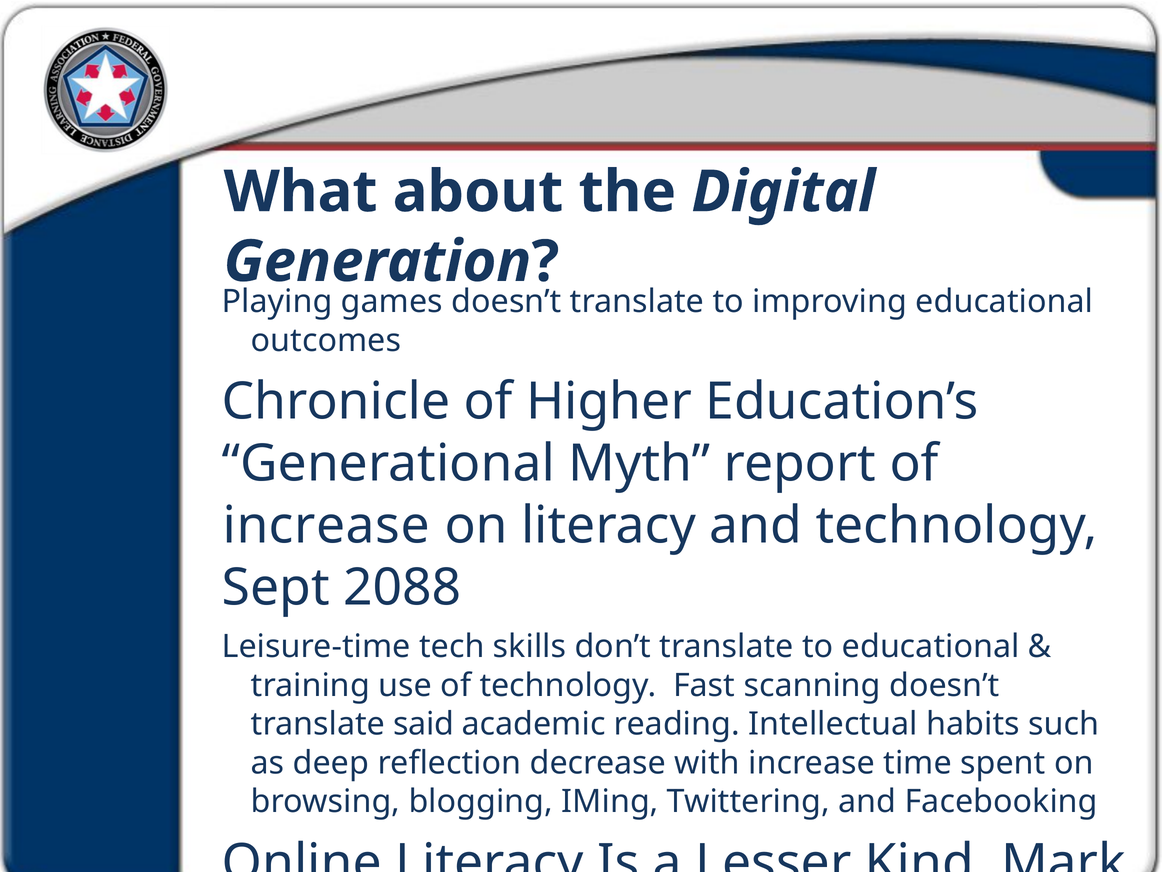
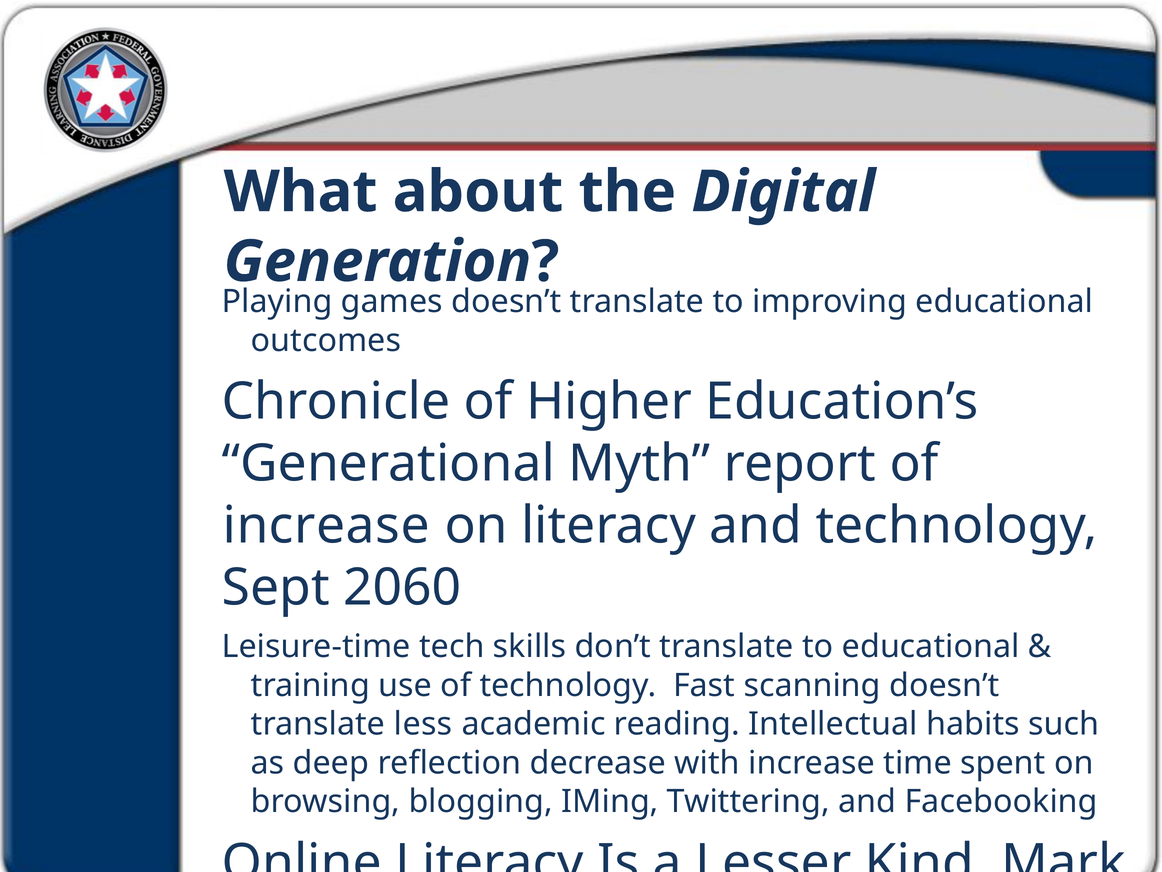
2088: 2088 -> 2060 (402, 588)
said: said -> less (423, 724)
